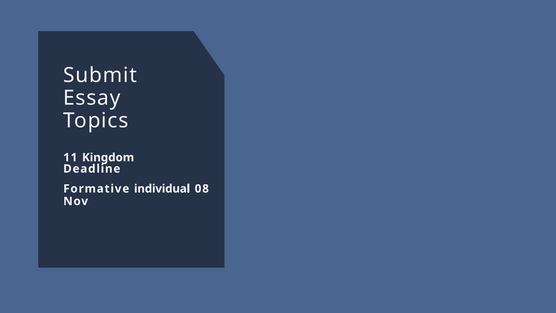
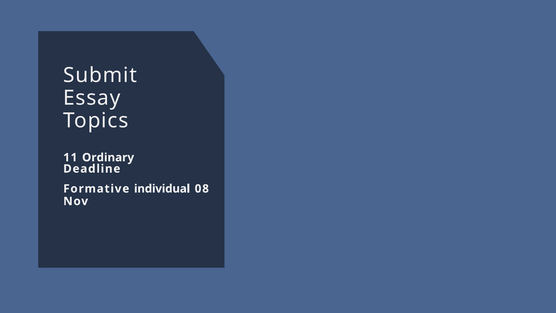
Kingdom: Kingdom -> Ordinary (108, 157)
